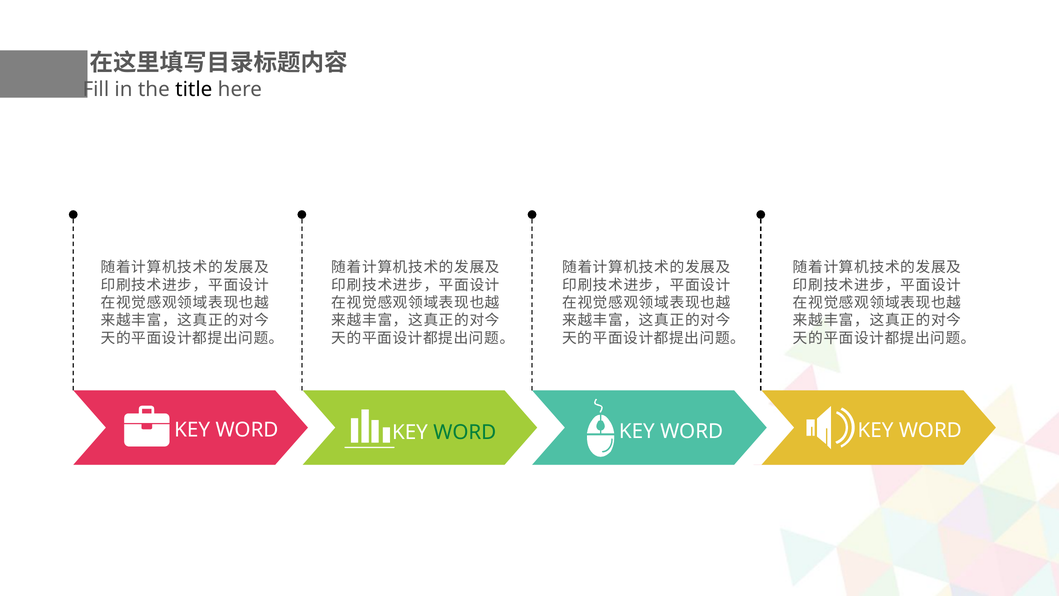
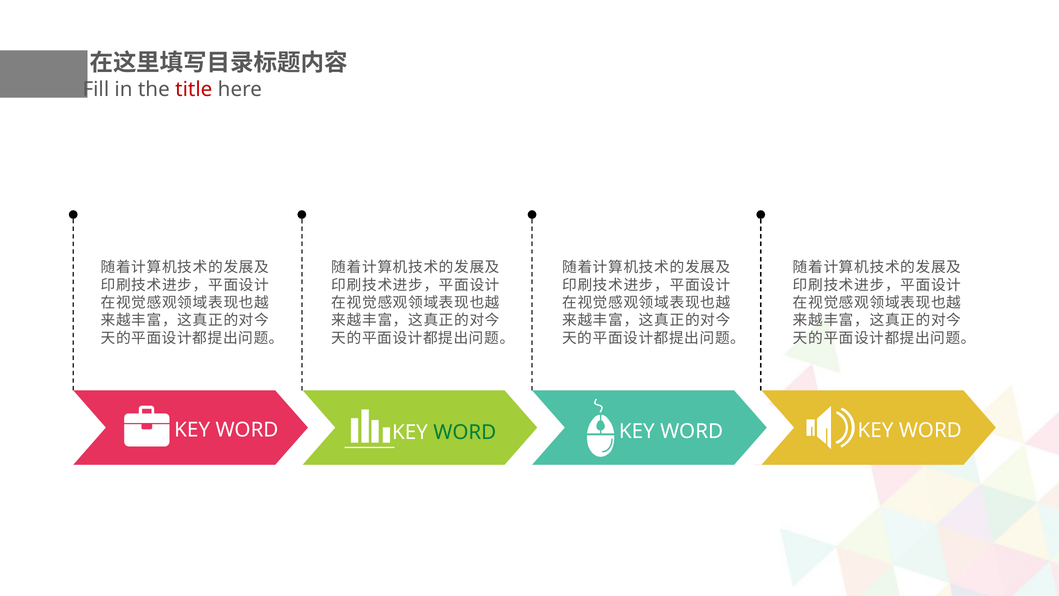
title colour: black -> red (194, 89)
